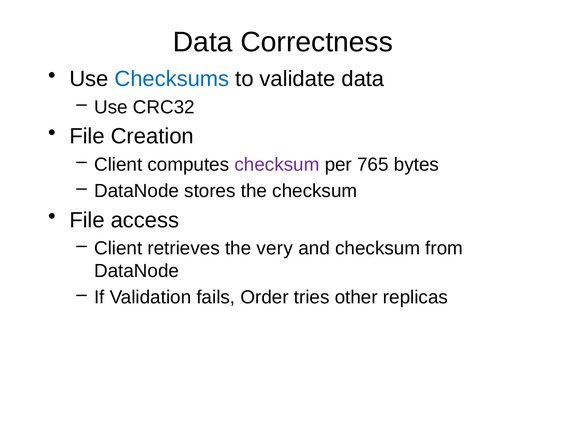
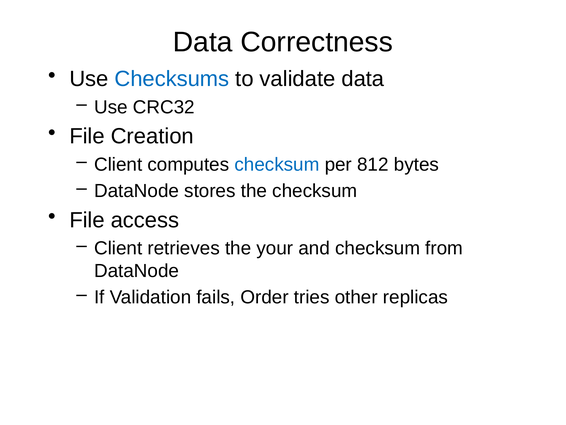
checksum colour: purple -> blue (277, 164)
765: 765 -> 812 (373, 164)
very: very -> your (275, 248)
